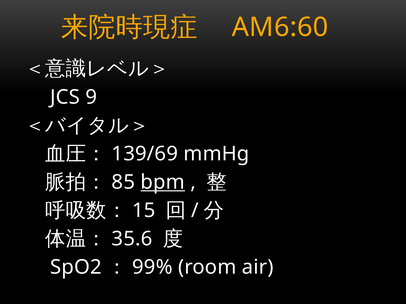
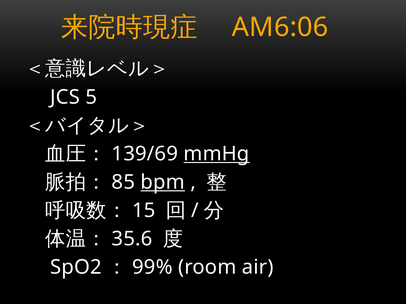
AM6:60: AM6:60 -> AM6:06 (280, 27)
9: 9 -> 5 (91, 97)
mmHg underline: none -> present (217, 154)
